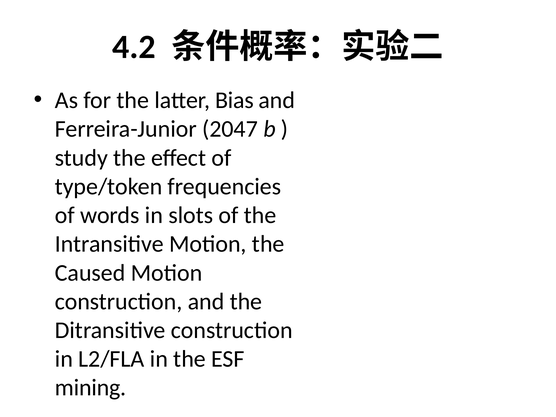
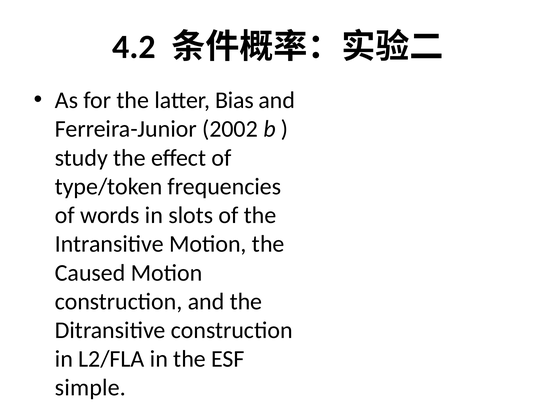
2047: 2047 -> 2002 (230, 129)
mining: mining -> simple (90, 388)
